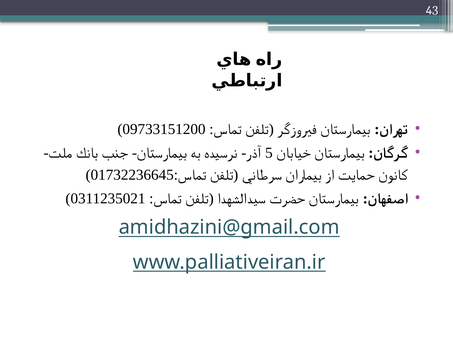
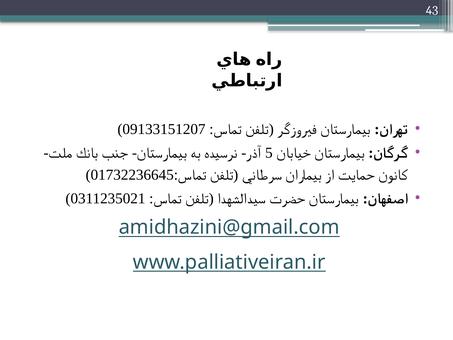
09733151200: 09733151200 -> 09133151207 (164, 129)
